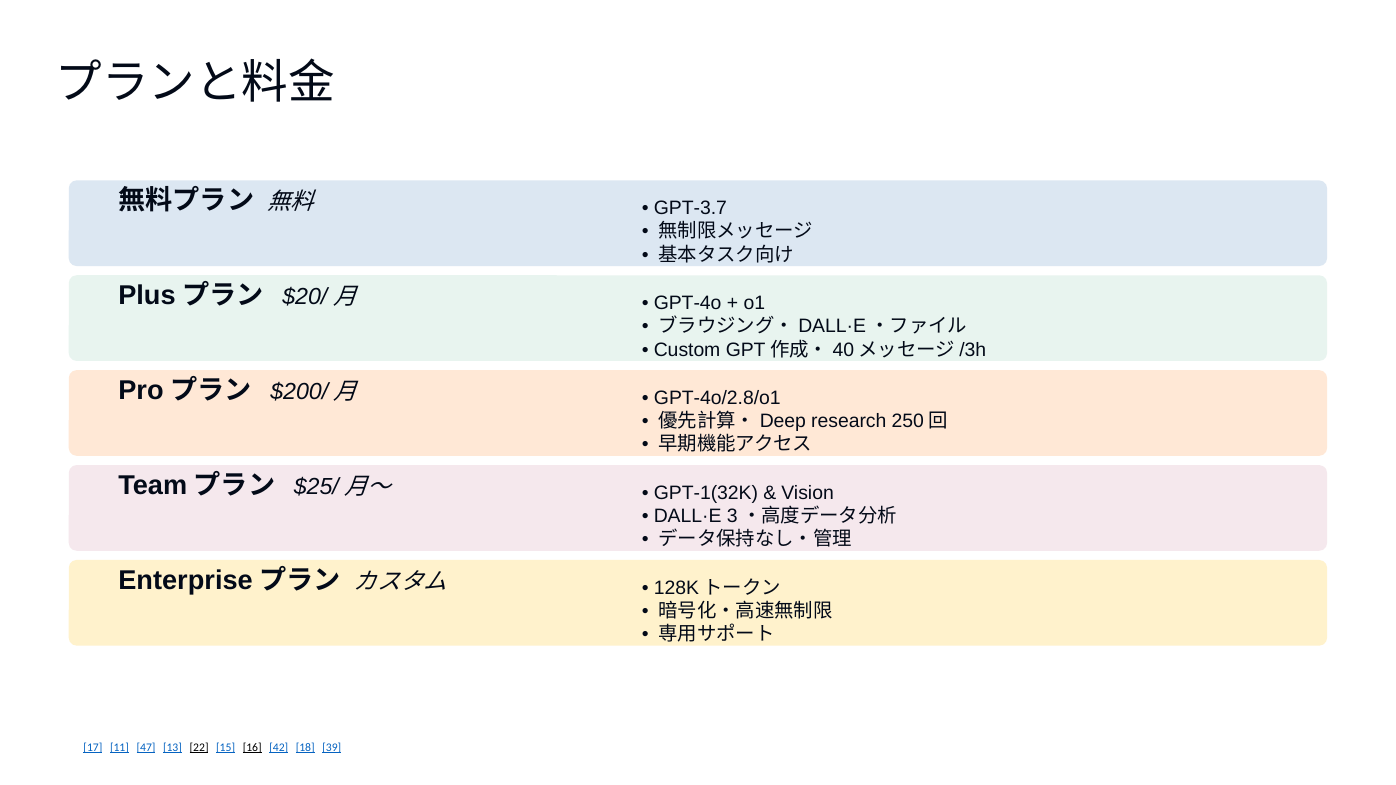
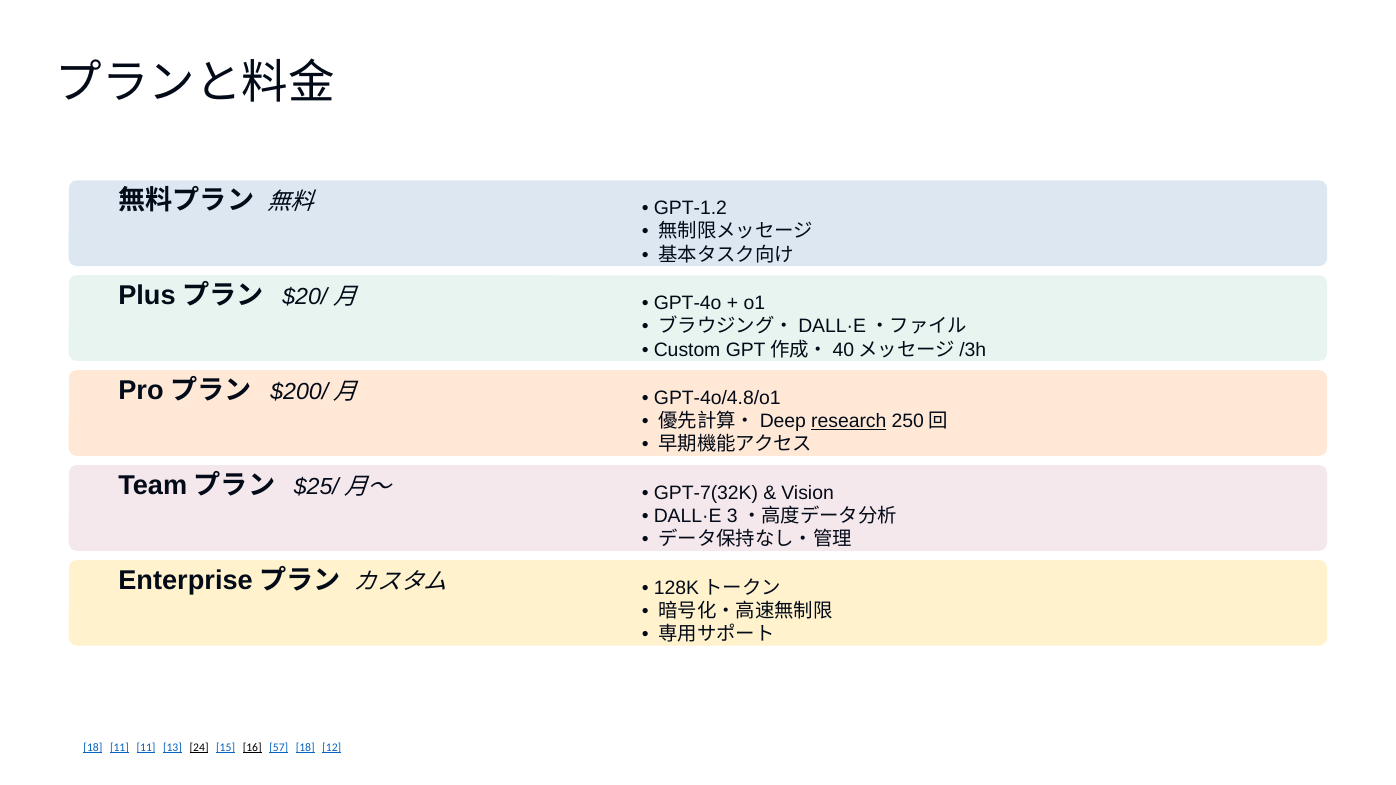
GPT‑3.7: GPT‑3.7 -> GPT‑1.2 (690, 208)
GPT‑4o/2.8/o1: GPT‑4o/2.8/o1 -> GPT‑4o/4.8/o1 (717, 398)
research underline: none -> present (849, 421)
GPT‑1(32K: GPT‑1(32K -> GPT‑7(32K (706, 493)
17: 17 -> 18 (93, 748)
11 47: 47 -> 11 (146, 748)
22: 22 -> 24 (199, 748)
42: 42 -> 57 (279, 748)
39: 39 -> 12 (332, 748)
